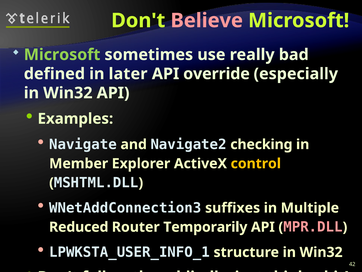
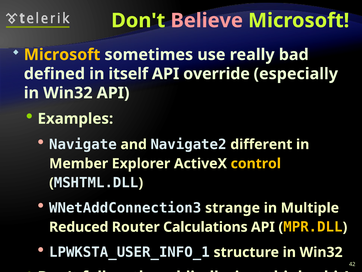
Microsoft colour: light green -> yellow (62, 55)
later: later -> itself (128, 74)
checking: checking -> different (261, 144)
suffixes: suffixes -> strange (233, 208)
Temporarily: Temporarily -> Calculations (205, 227)
MPR.DLL colour: pink -> yellow (313, 227)
